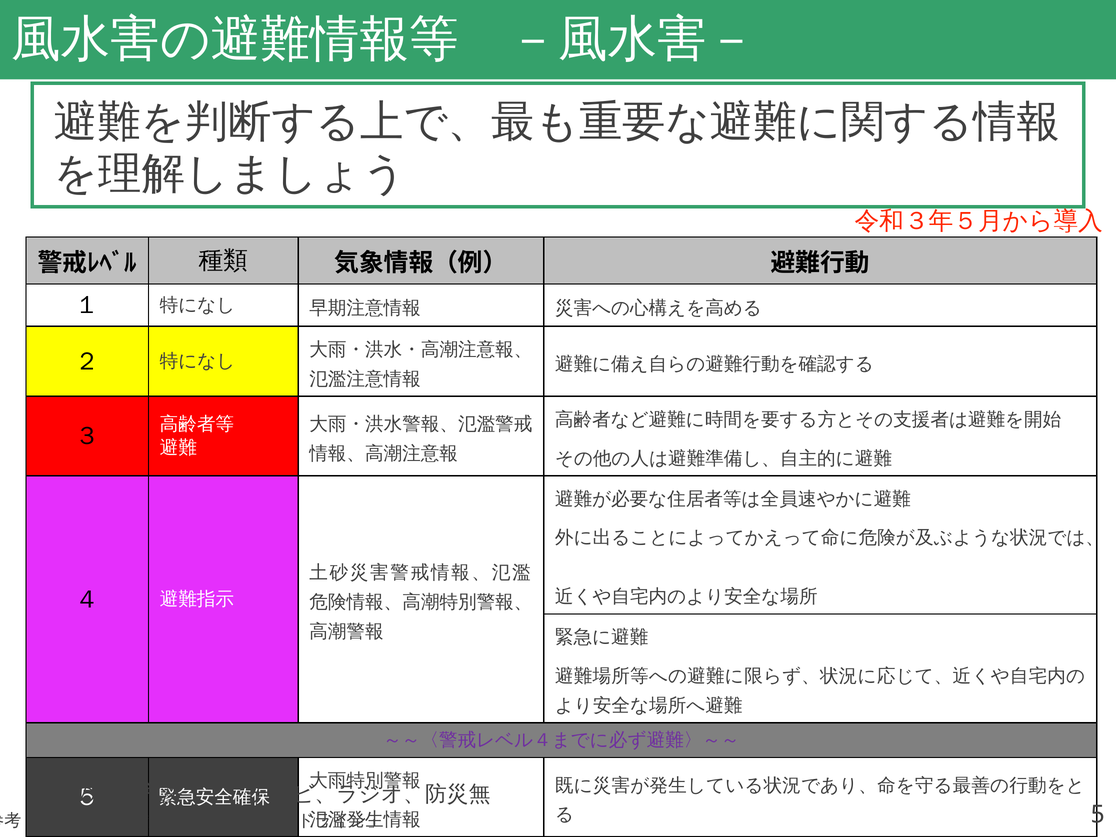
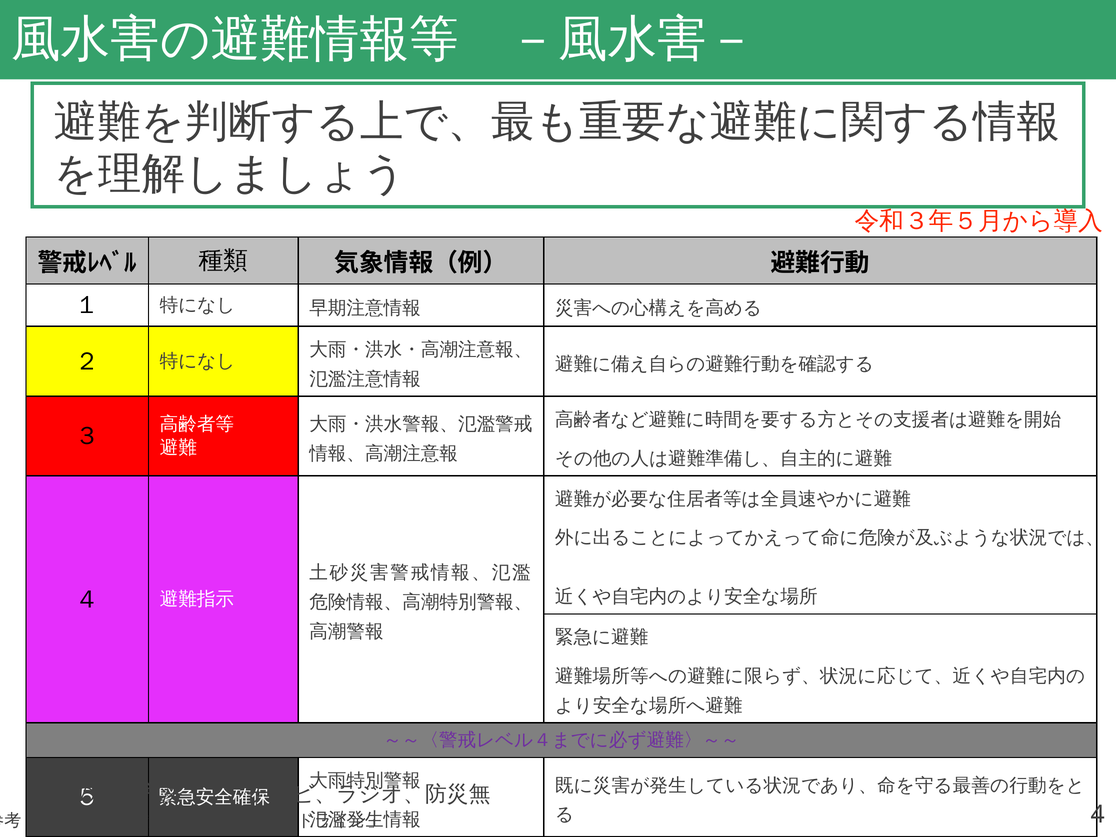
5: 5 -> 4 (1098, 814)
